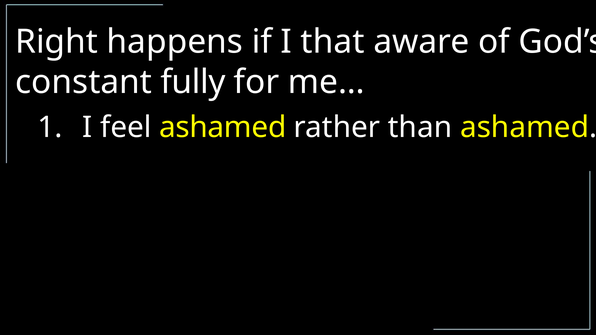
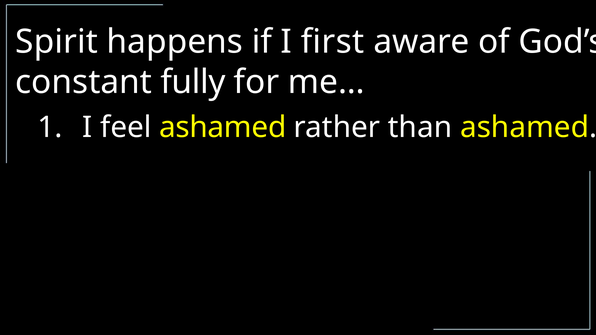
Right: Right -> Spirit (57, 42)
that: that -> first (332, 42)
